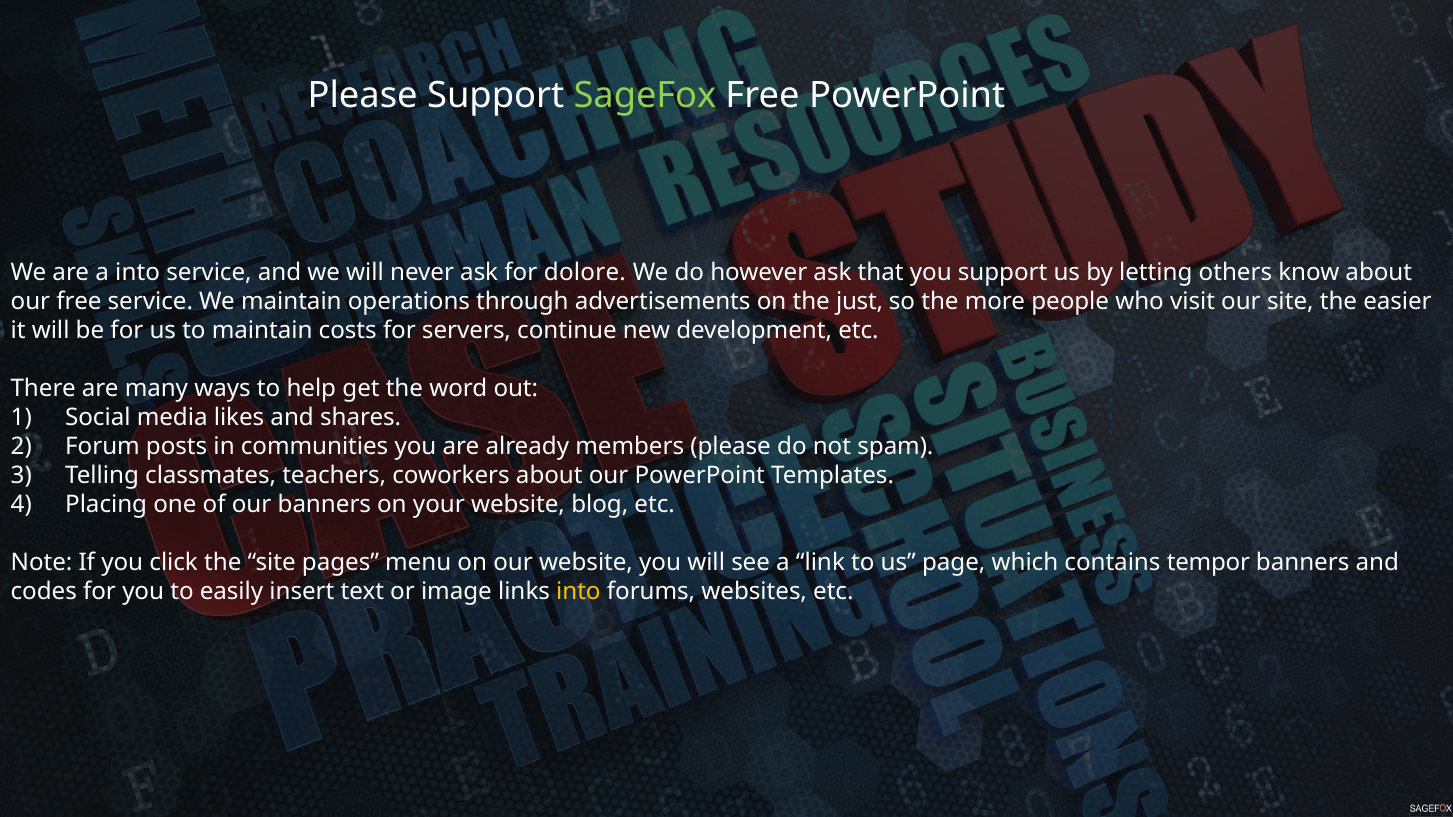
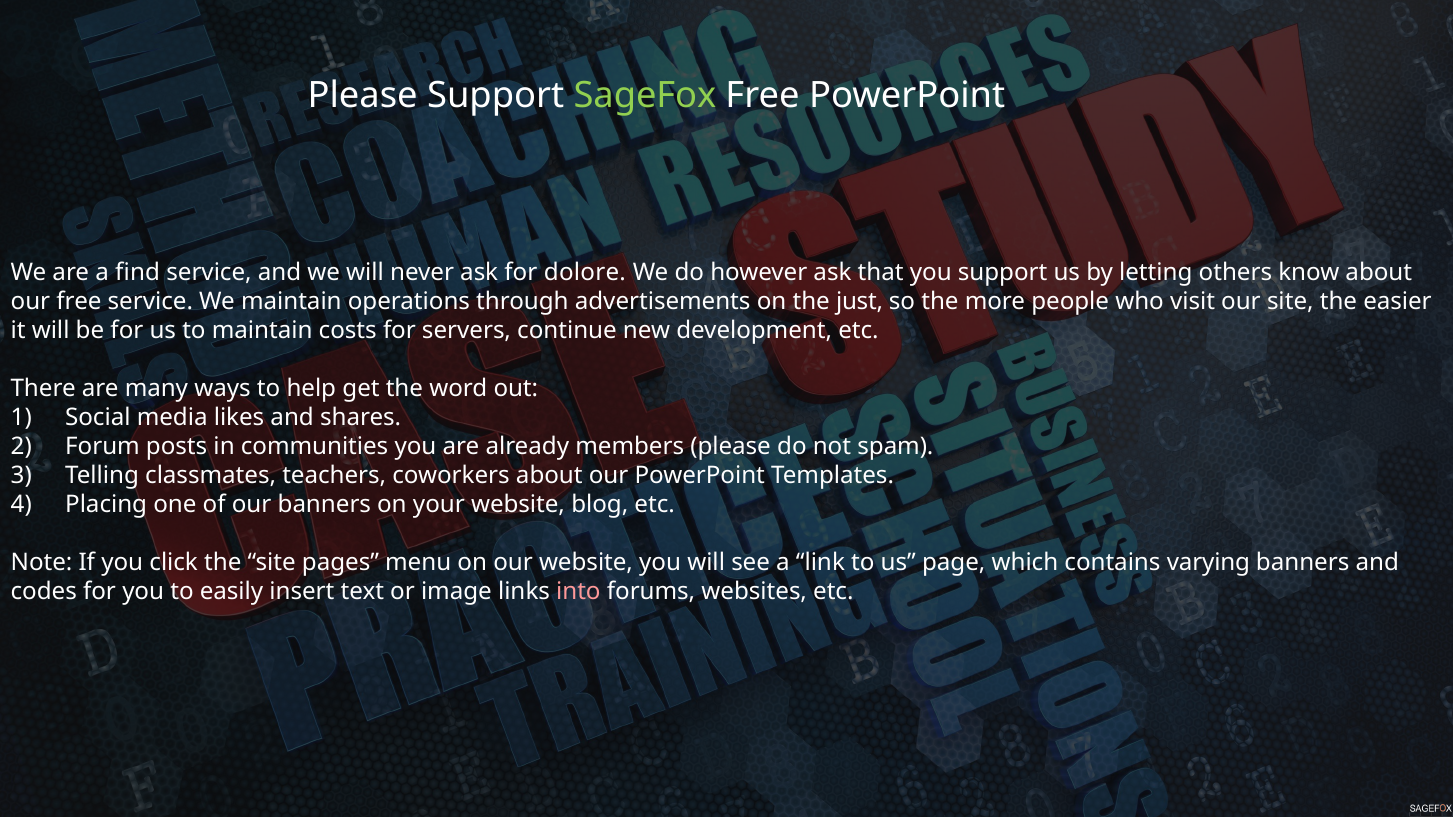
a into: into -> find (138, 272)
tempor: tempor -> varying (1208, 563)
into colour: yellow -> pink (578, 592)
